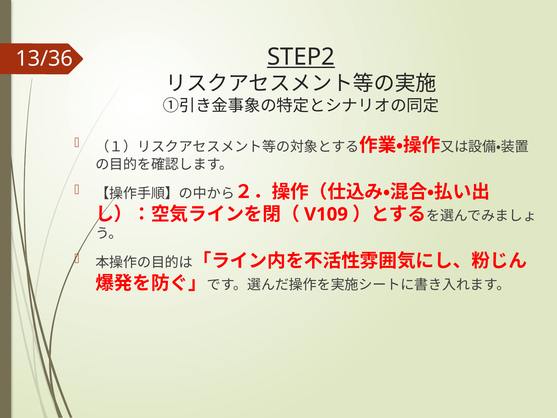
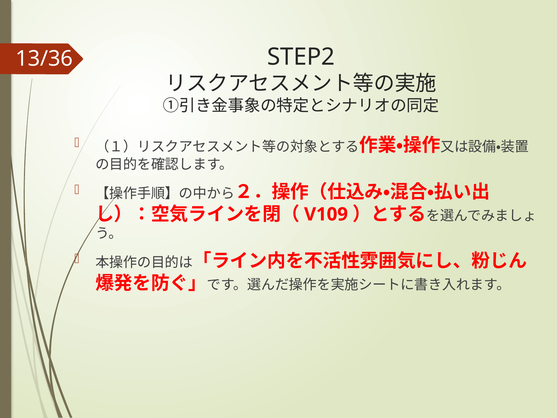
STEP2 underline: present -> none (301, 57)
